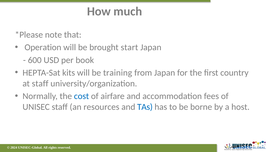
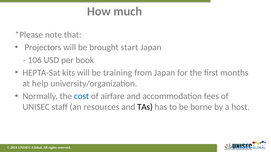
Operation: Operation -> Projectors (43, 48)
600: 600 -> 106 (35, 60)
country: country -> months (234, 73)
at staff: staff -> help (40, 84)
TAs colour: blue -> black (145, 107)
